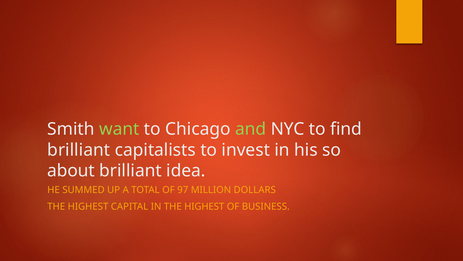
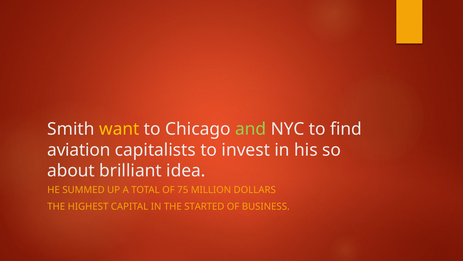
want colour: light green -> yellow (119, 129)
brilliant: brilliant -> aviation (79, 150)
97: 97 -> 75 (183, 190)
IN THE HIGHEST: HIGHEST -> STARTED (204, 206)
